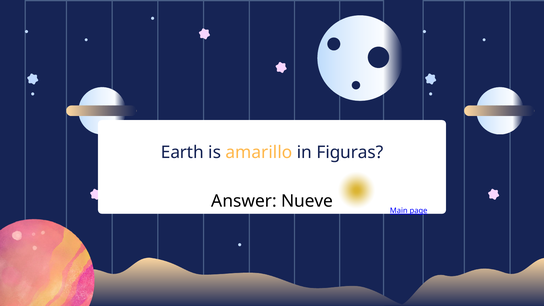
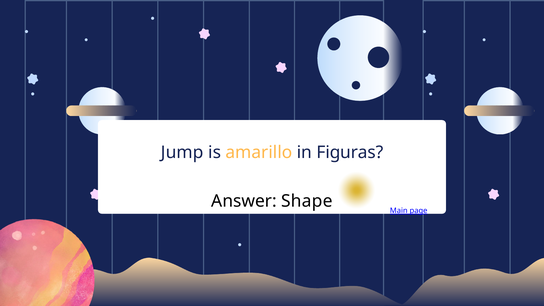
Earth: Earth -> Jump (182, 152)
Nueve: Nueve -> Shape (307, 201)
